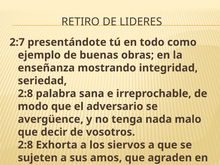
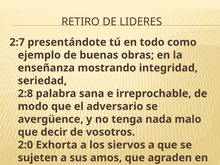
2:8: 2:8 -> 2:0 (25, 145)
